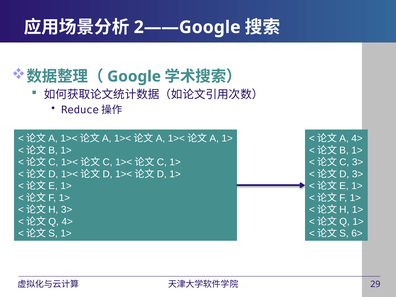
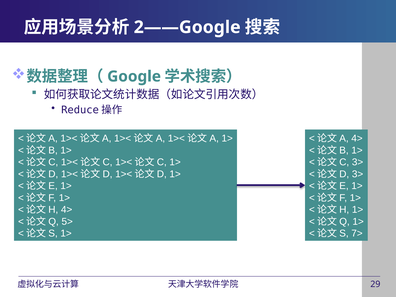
3>: 3> -> 4> (67, 210)
4>: 4> -> 5> (67, 222)
6>: 6> -> 7> (357, 233)
